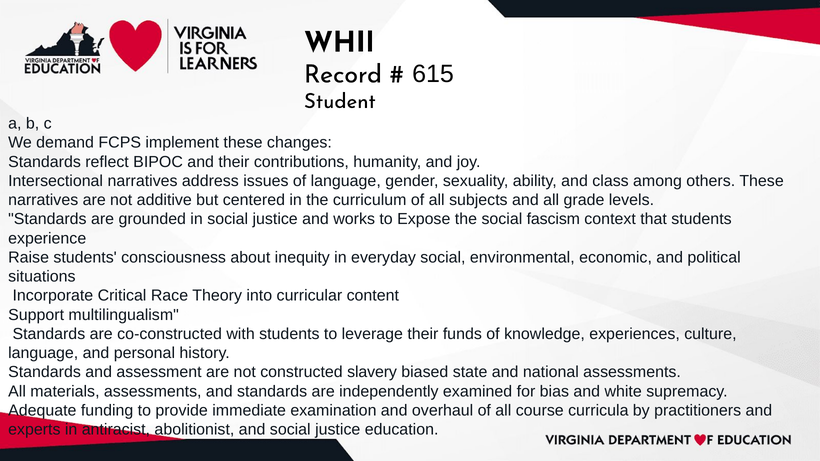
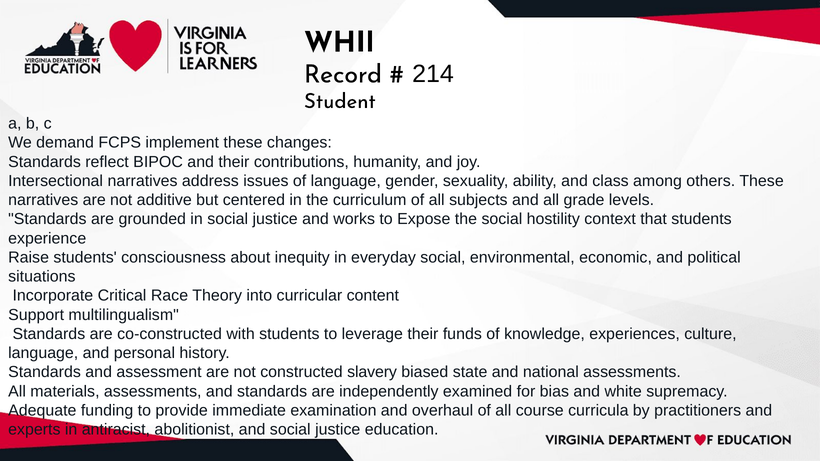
615: 615 -> 214 (433, 74)
fascism: fascism -> hostility (553, 219)
